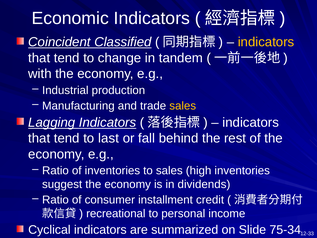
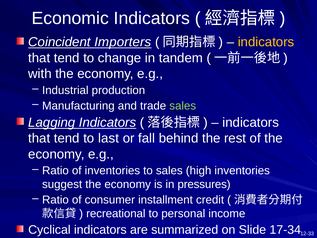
Classified: Classified -> Importers (123, 42)
sales colour: yellow -> light green (183, 106)
dividends: dividends -> pressures (204, 184)
75-34: 75-34 -> 17-34 (285, 230)
